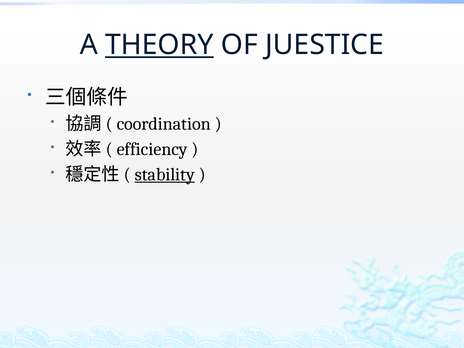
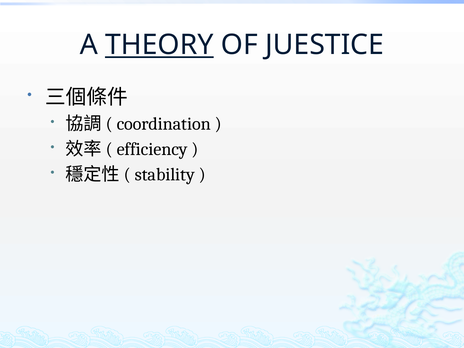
stability underline: present -> none (165, 175)
